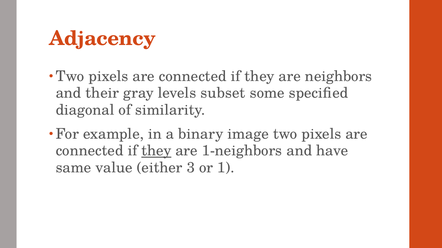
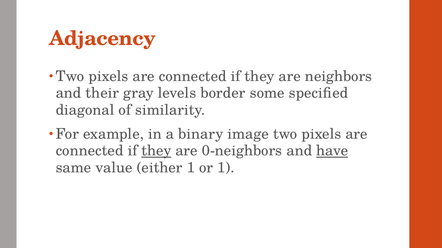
subset: subset -> border (223, 93)
1-neighbors: 1-neighbors -> 0-neighbors (242, 151)
have underline: none -> present (332, 151)
either 3: 3 -> 1 (191, 168)
